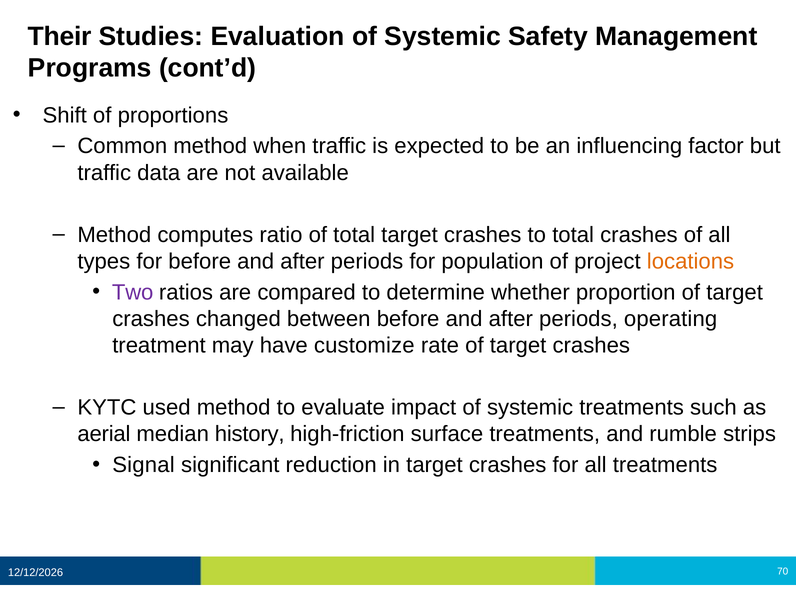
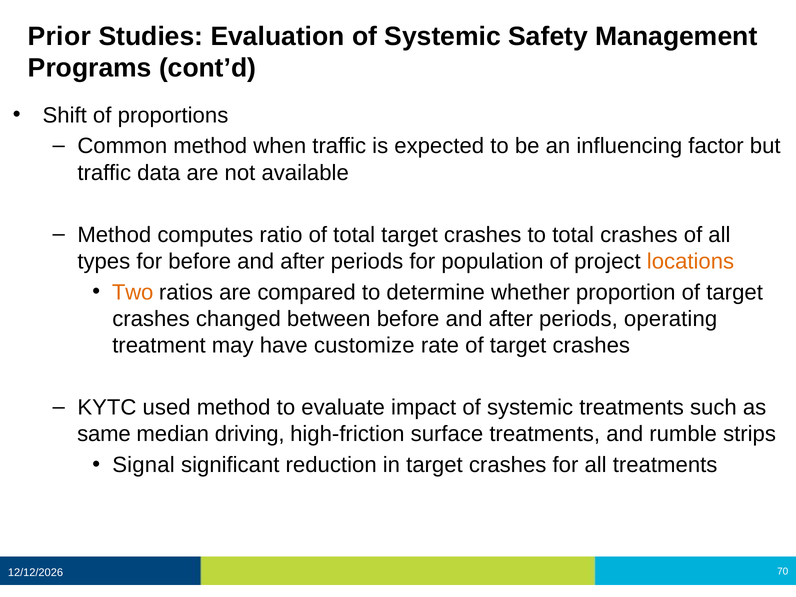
Their: Their -> Prior (59, 36)
Two colour: purple -> orange (133, 292)
aerial: aerial -> same (104, 434)
history: history -> driving (250, 434)
